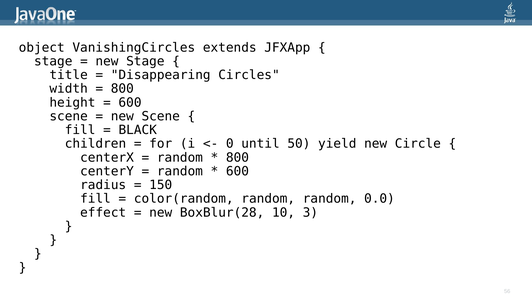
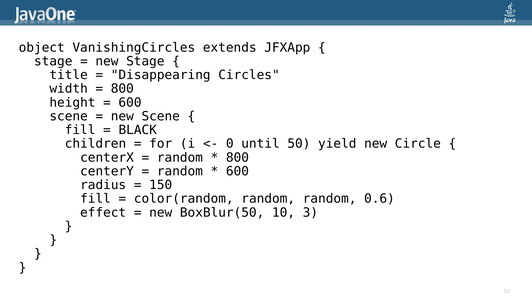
0.0: 0.0 -> 0.6 (379, 199)
BoxBlur(28: BoxBlur(28 -> BoxBlur(50 (222, 213)
